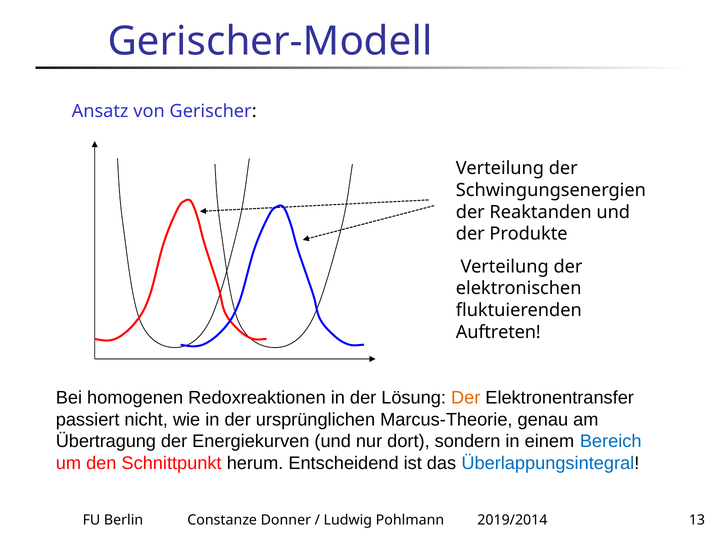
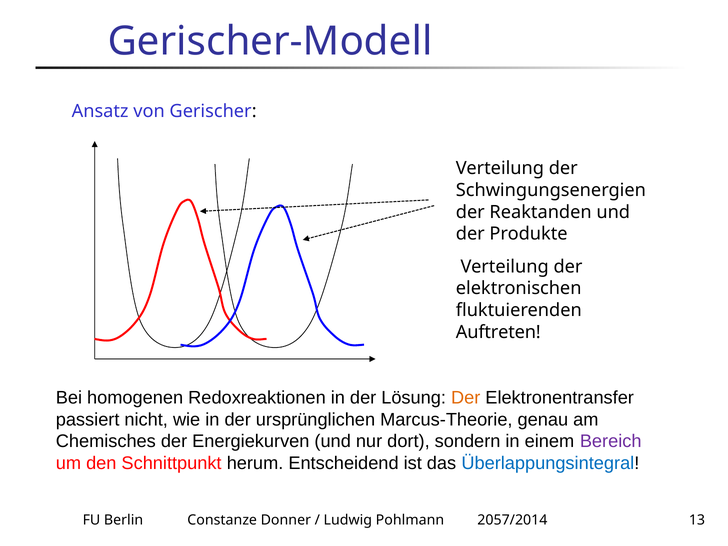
Übertragung: Übertragung -> Chemisches (106, 441)
Bereich colour: blue -> purple (611, 441)
2019/2014: 2019/2014 -> 2057/2014 (512, 520)
